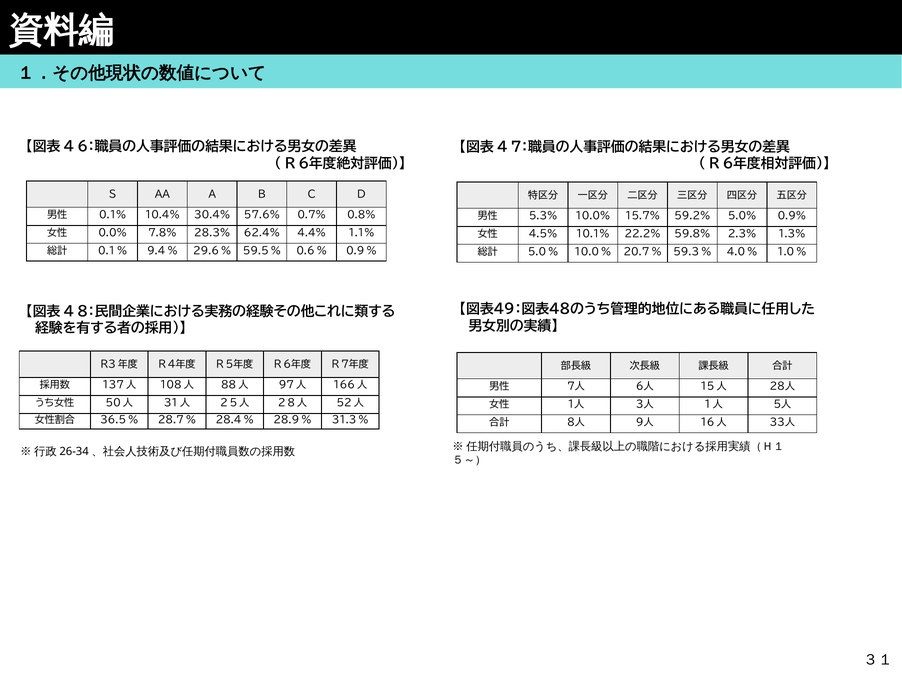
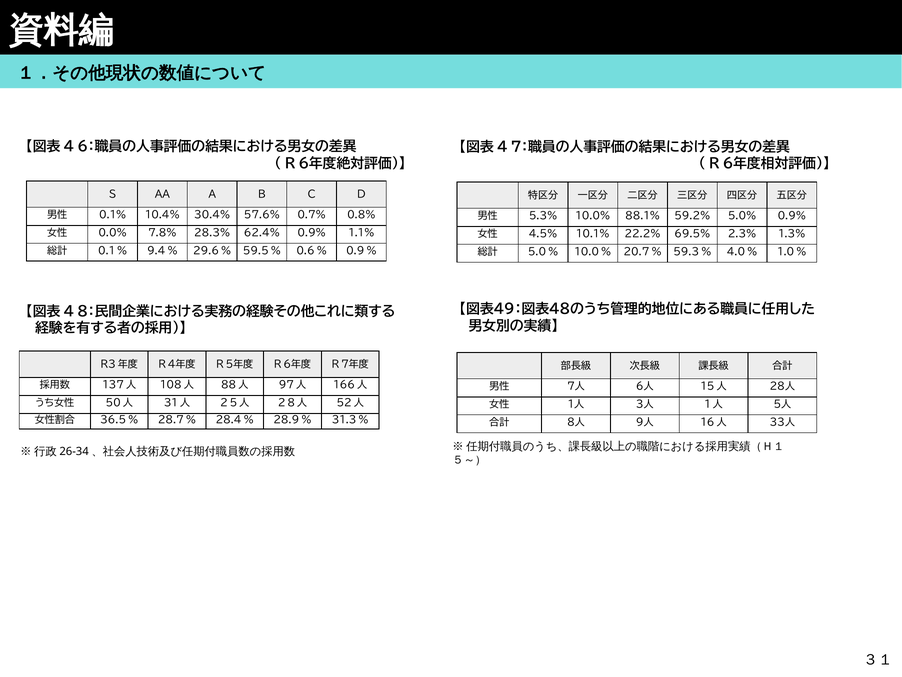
15.7%: 15.7% -> 88.1% (643, 216)
62.4% 4.4%: 4.4% -> 0.9% (312, 233)
59.8%: 59.8% -> 69.5% (692, 234)
